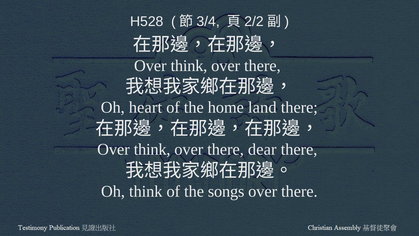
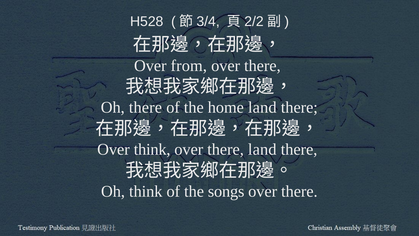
think: think -> from (189, 66)
Oh heart: heart -> there (145, 107)
there dear: dear -> land (262, 149)
